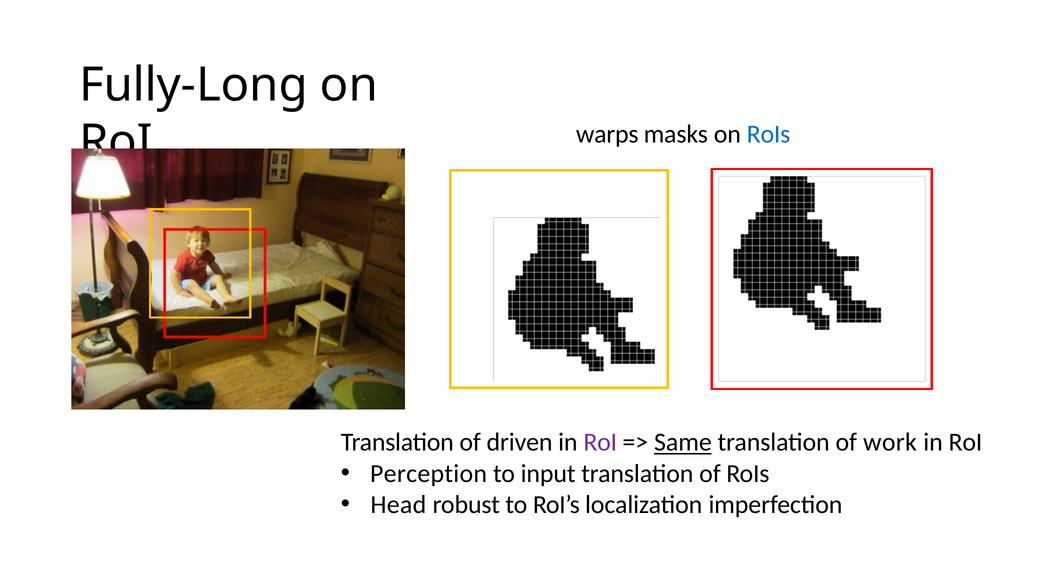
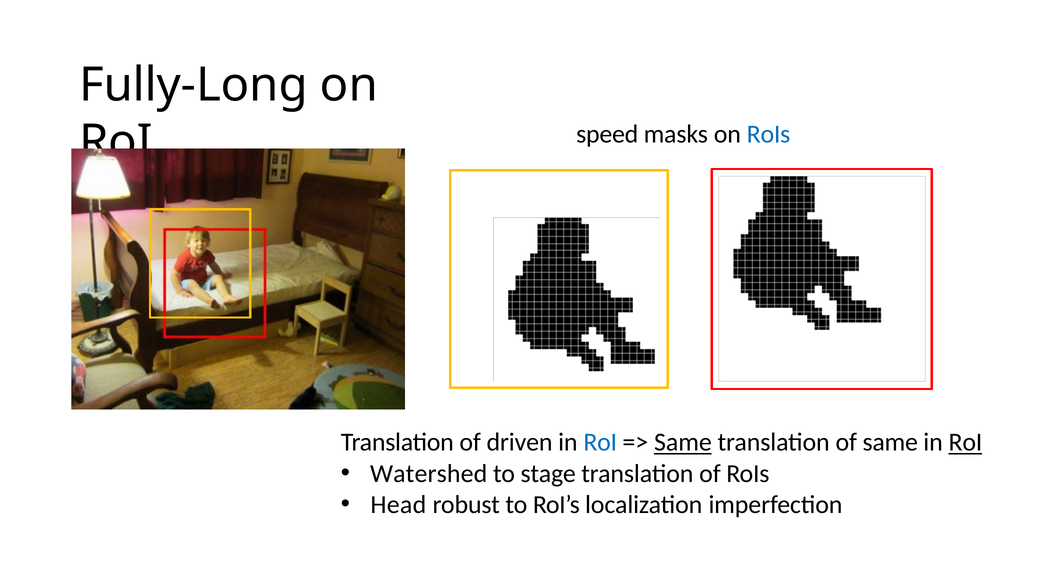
warps: warps -> speed (607, 134)
RoI colour: purple -> blue (600, 443)
of work: work -> same (890, 443)
RoI underline: none -> present (965, 443)
Perception: Perception -> Watershed (429, 474)
input: input -> stage (548, 474)
